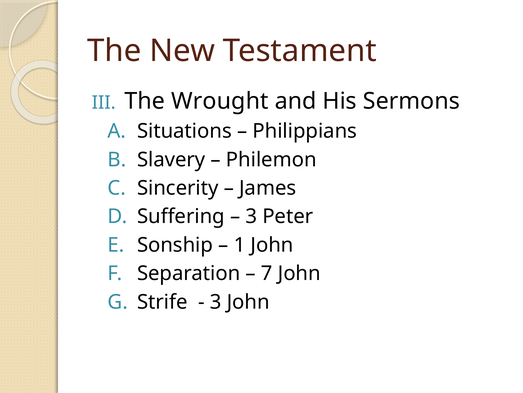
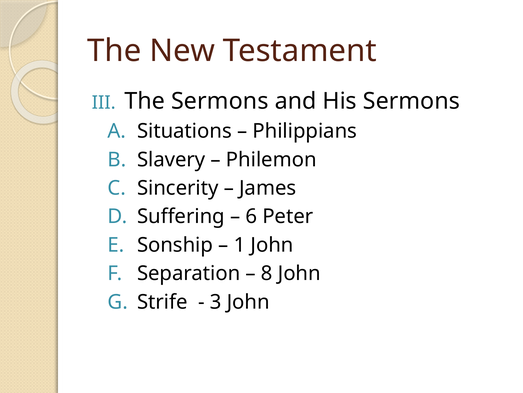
The Wrought: Wrought -> Sermons (220, 101)
3: 3 -> 6 (251, 216)
7: 7 -> 8 (267, 273)
